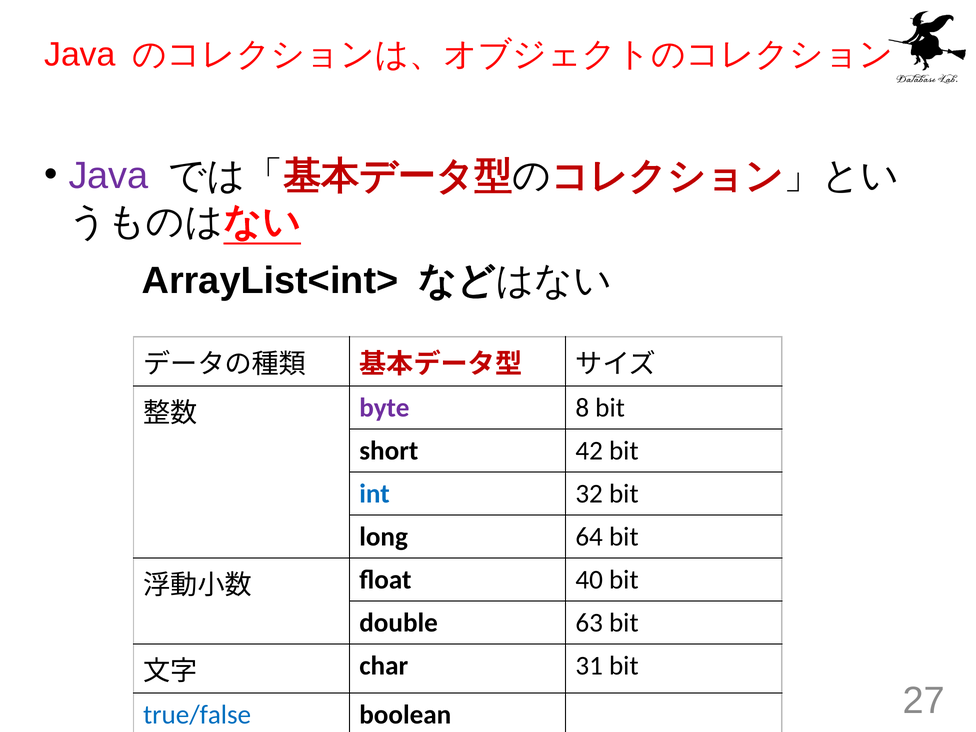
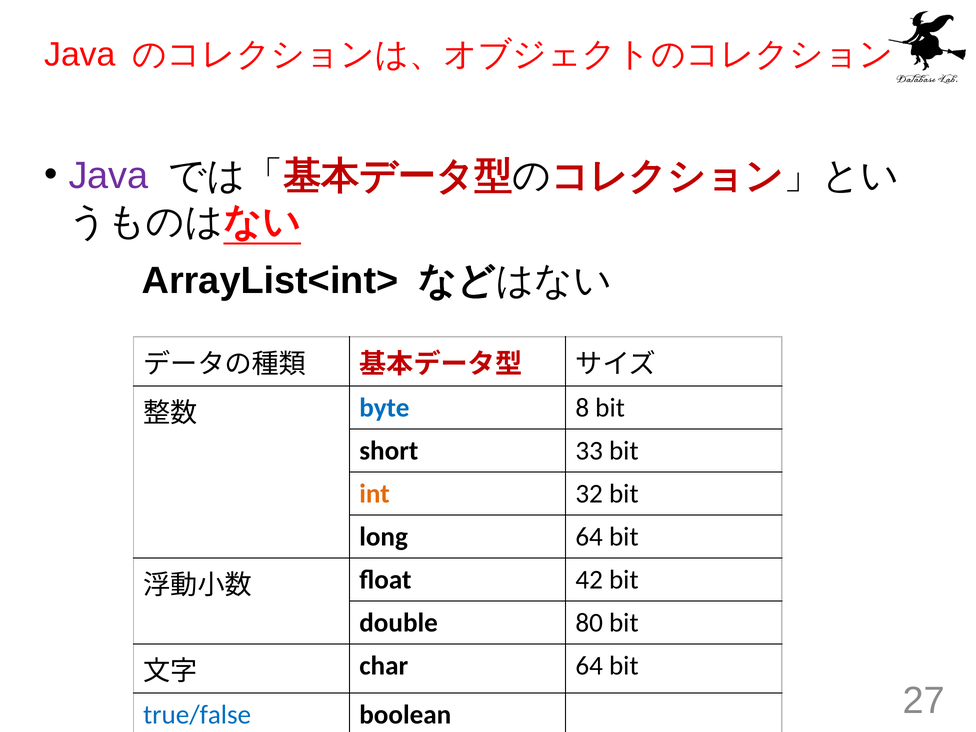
byte colour: purple -> blue (384, 408)
42: 42 -> 33 (589, 451)
int colour: blue -> orange (375, 494)
40: 40 -> 42 (589, 580)
63: 63 -> 80 (589, 623)
char 31: 31 -> 64 (589, 666)
